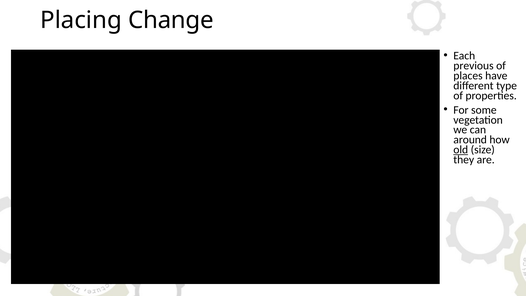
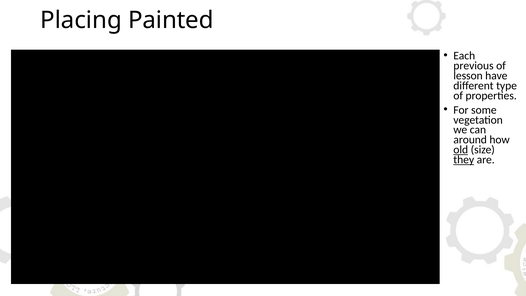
Change: Change -> Painted (171, 20)
places: places -> lesson (468, 76)
they underline: none -> present (464, 160)
